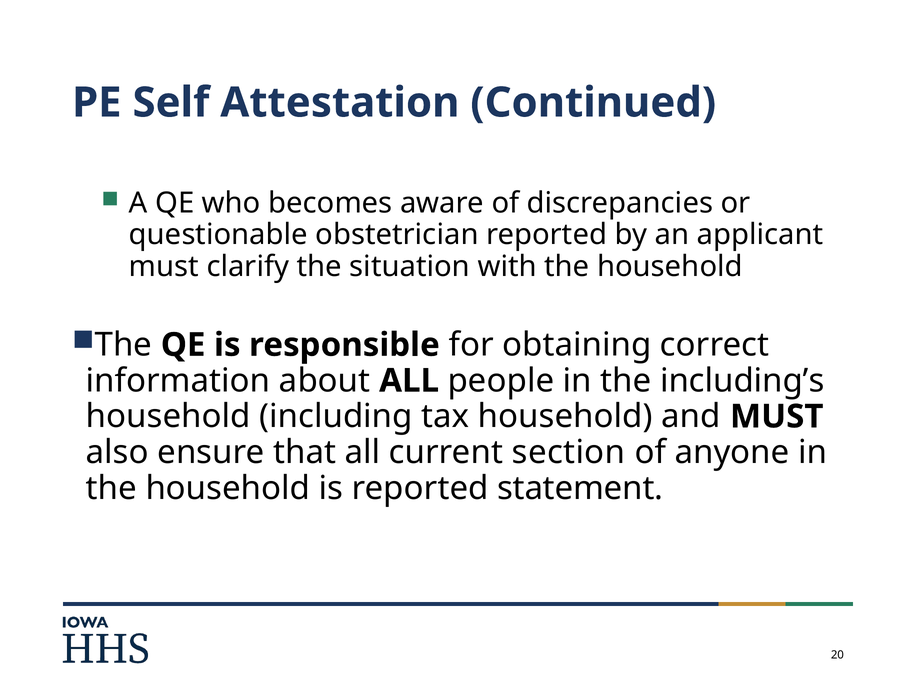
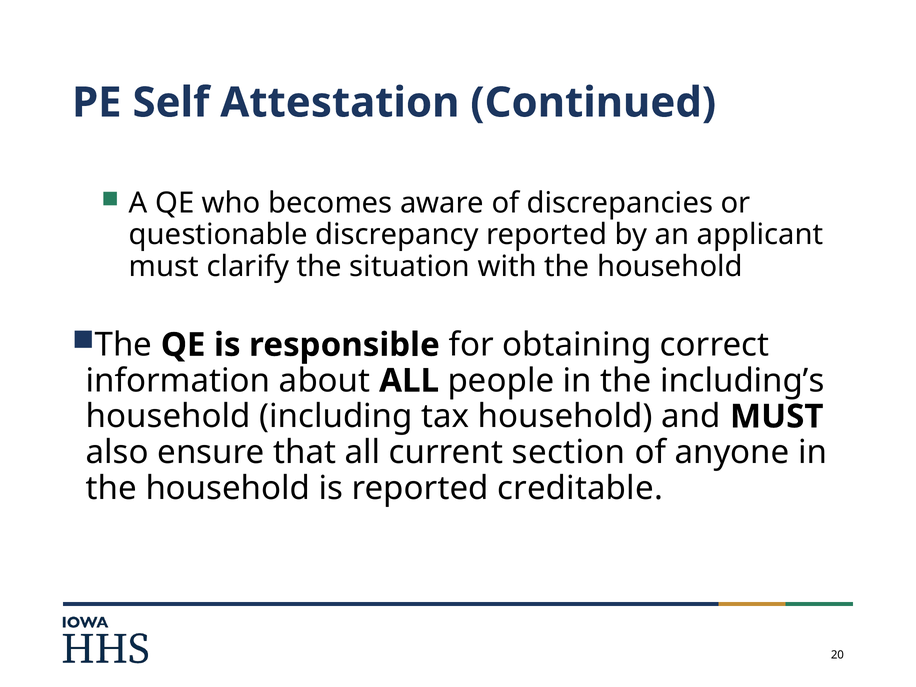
obstetrician: obstetrician -> discrepancy (397, 235)
statement: statement -> creditable (580, 488)
